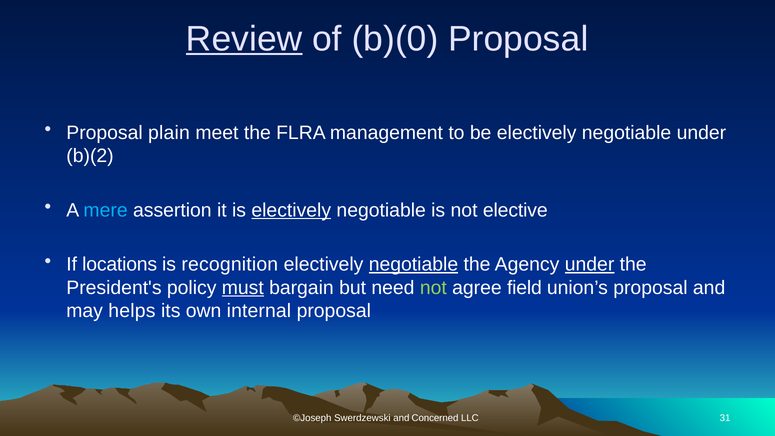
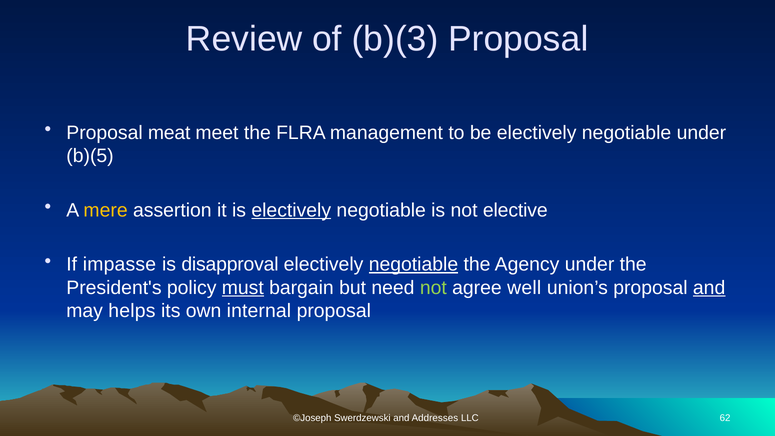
Review underline: present -> none (244, 39)
b)(0: b)(0 -> b)(3 (395, 39)
plain: plain -> meat (169, 133)
b)(2: b)(2 -> b)(5 (90, 156)
mere colour: light blue -> yellow (106, 210)
locations: locations -> impasse (119, 264)
recognition: recognition -> disapproval (230, 264)
under underline: present -> none (590, 264)
field: field -> well (524, 288)
and underline: none -> present (709, 288)
Concerned: Concerned -> Addresses (435, 418)
31: 31 -> 62 (725, 418)
